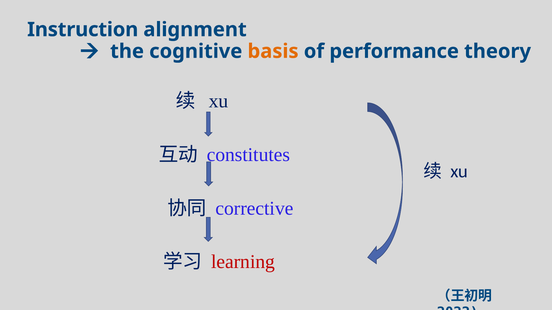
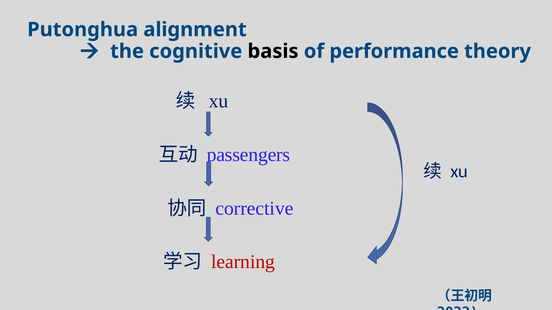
Instruction: Instruction -> Putonghua (83, 30)
basis colour: orange -> black (273, 51)
constitutes: constitutes -> passengers (248, 155)
